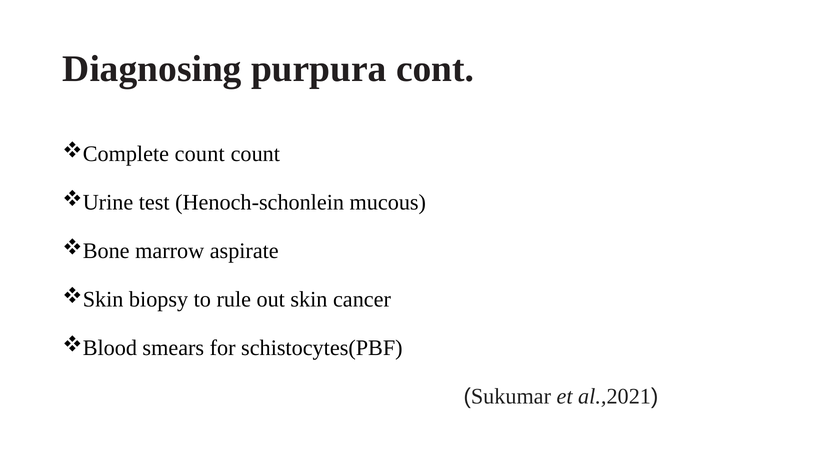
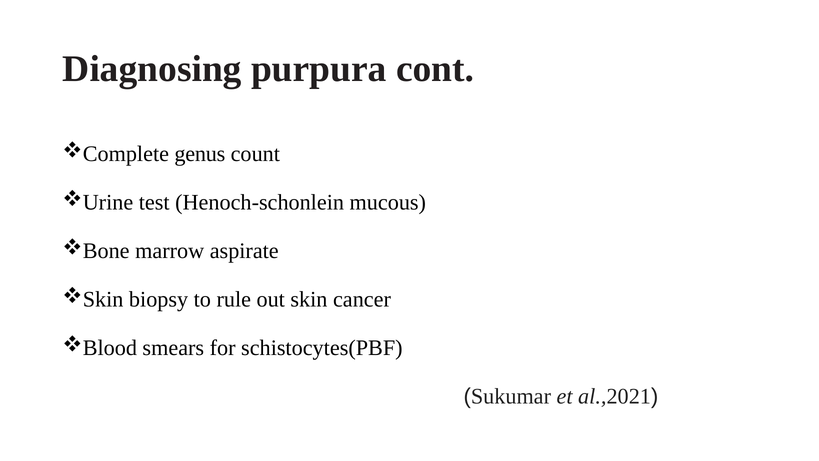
count: count -> genus (200, 154)
